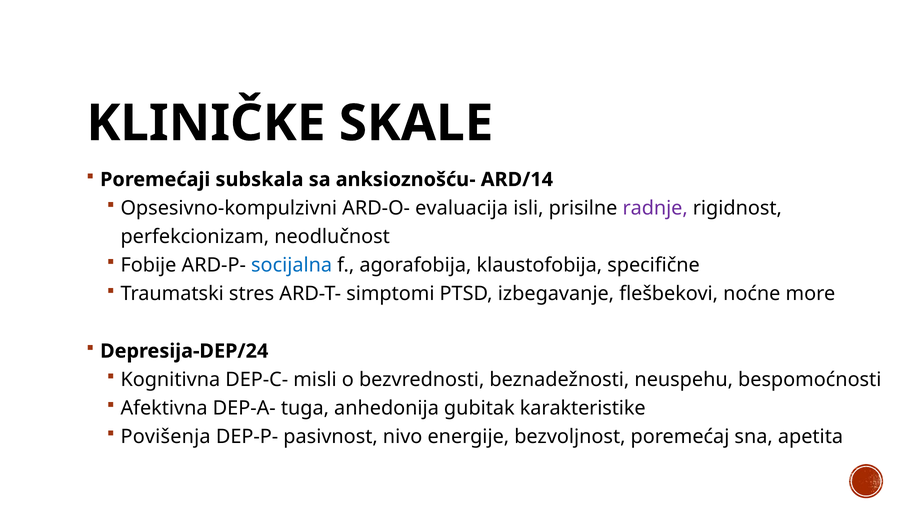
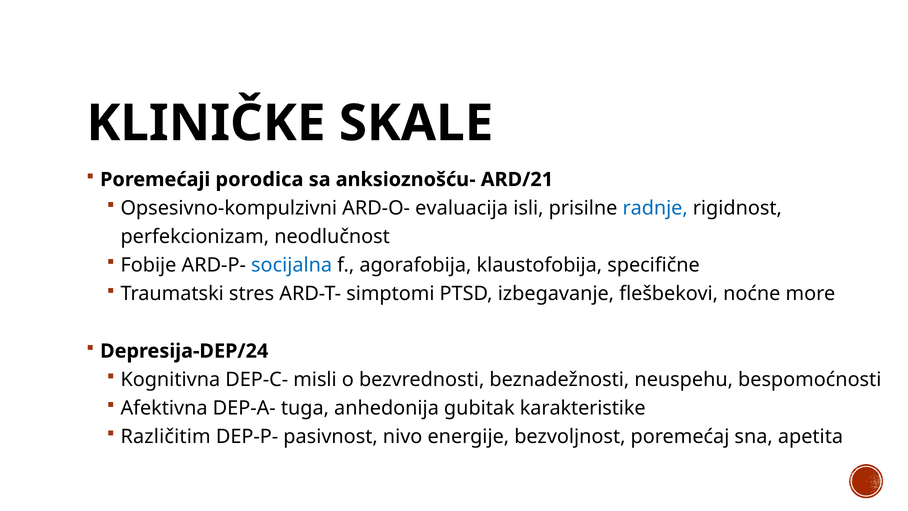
subskala: subskala -> porodica (259, 179)
ARD/14: ARD/14 -> ARD/21 (517, 179)
radnje colour: purple -> blue (655, 208)
Povišenja: Povišenja -> Različitim (166, 437)
